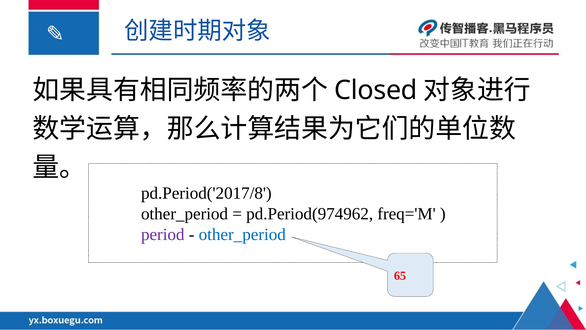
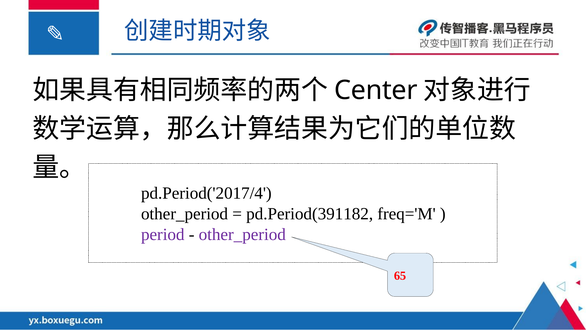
Closed: Closed -> Center (376, 90)
pd.Period('2017/8: pd.Period('2017/8 -> pd.Period('2017/4 (206, 193)
pd.Period(974962: pd.Period(974962 -> pd.Period(391182 (310, 214)
other_period colour: blue -> purple (242, 234)
